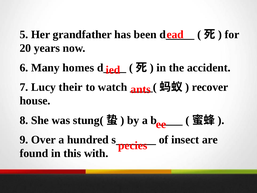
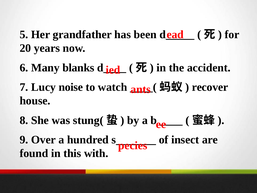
homes: homes -> blanks (78, 68)
their: their -> noise (71, 87)
